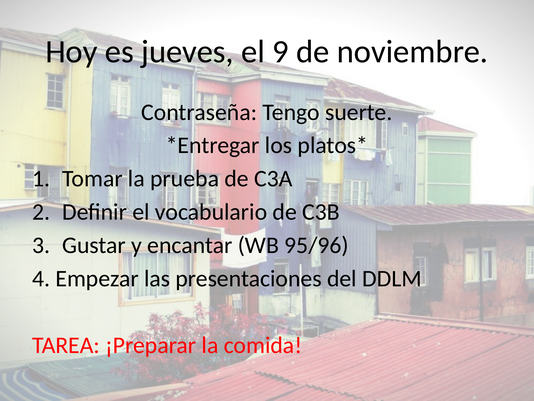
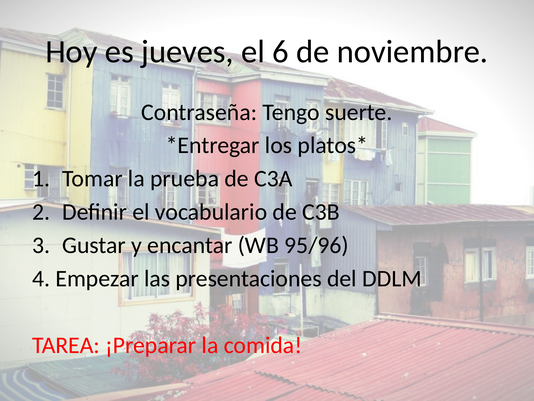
9: 9 -> 6 (280, 52)
